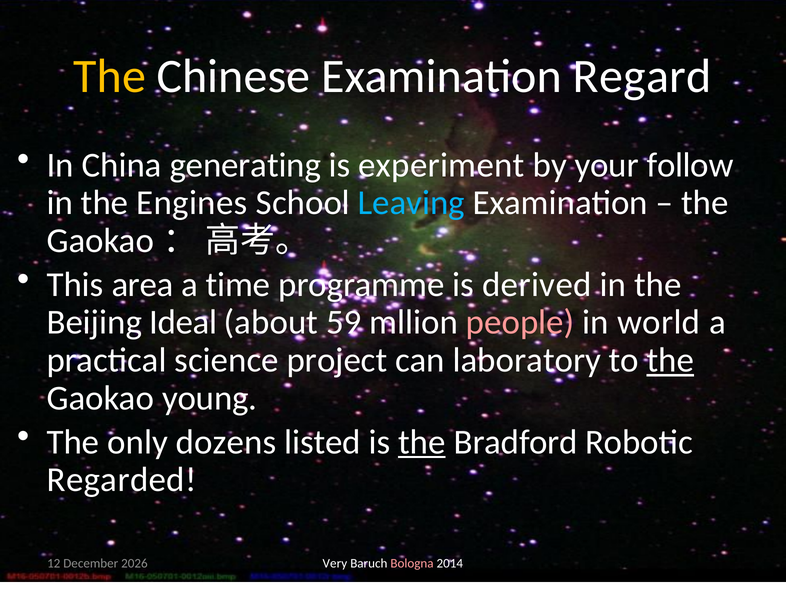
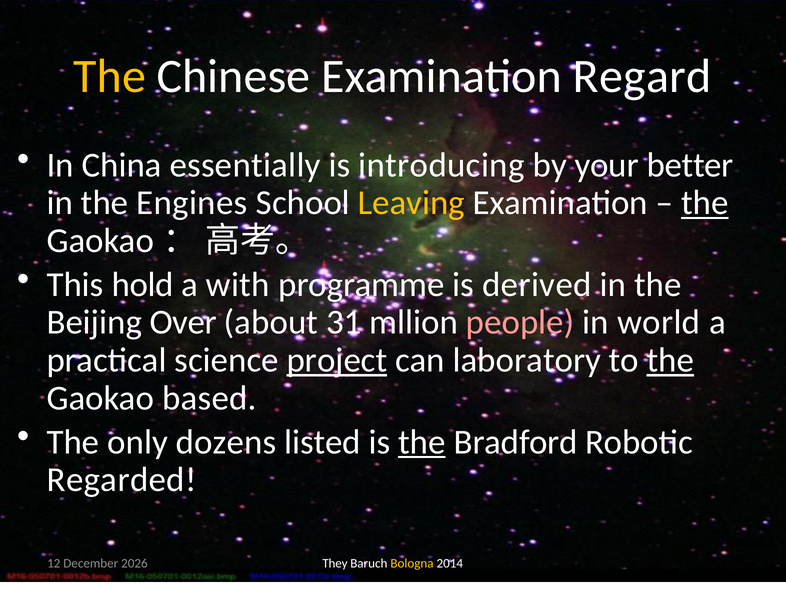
generating: generating -> essentially (245, 165)
experiment: experiment -> introducing (441, 165)
follow: follow -> better (690, 165)
Leaving colour: light blue -> yellow (411, 203)
the underline: none -> present (705, 203)
area: area -> hold (143, 284)
time: time -> with (238, 284)
Ideal: Ideal -> Over (183, 322)
59: 59 -> 31 (344, 322)
project underline: none -> present (337, 360)
young: young -> based (209, 398)
Very: Very -> They (335, 563)
Bologna colour: pink -> yellow (412, 563)
